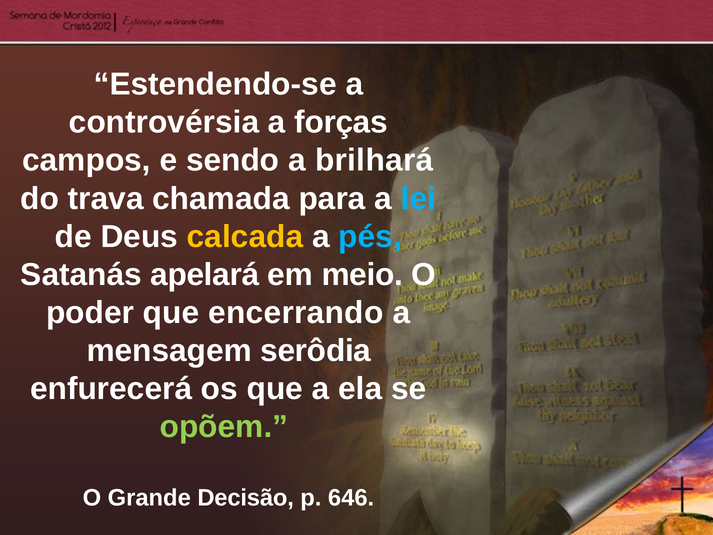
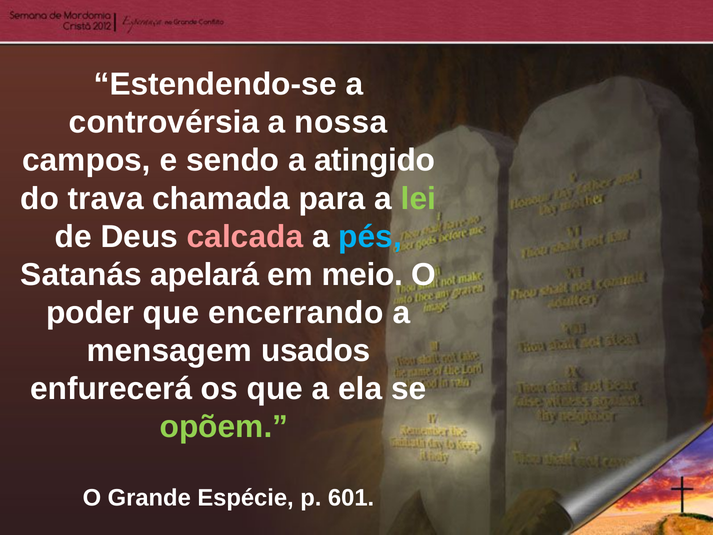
forças: forças -> nossa (341, 122)
brilhará: brilhará -> atingido (375, 160)
lei colour: light blue -> light green (418, 198)
calcada colour: yellow -> pink (245, 237)
serôdia: serôdia -> usados (316, 351)
Decisão: Decisão -> Espécie (246, 497)
646: 646 -> 601 (351, 497)
